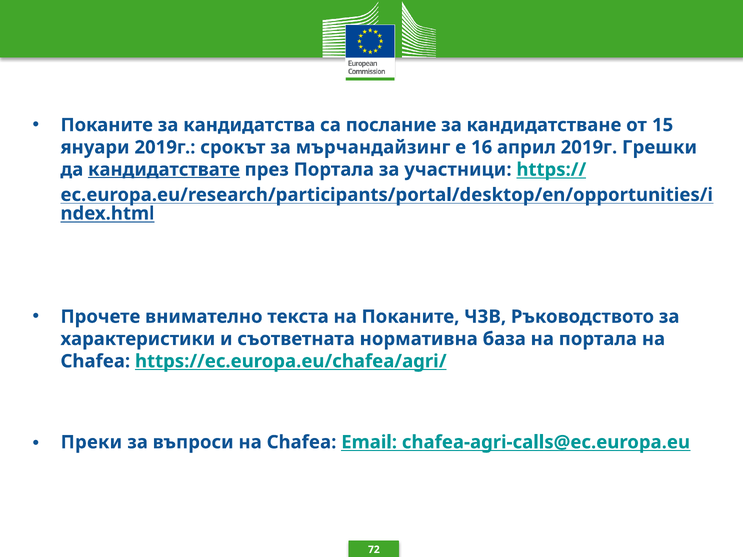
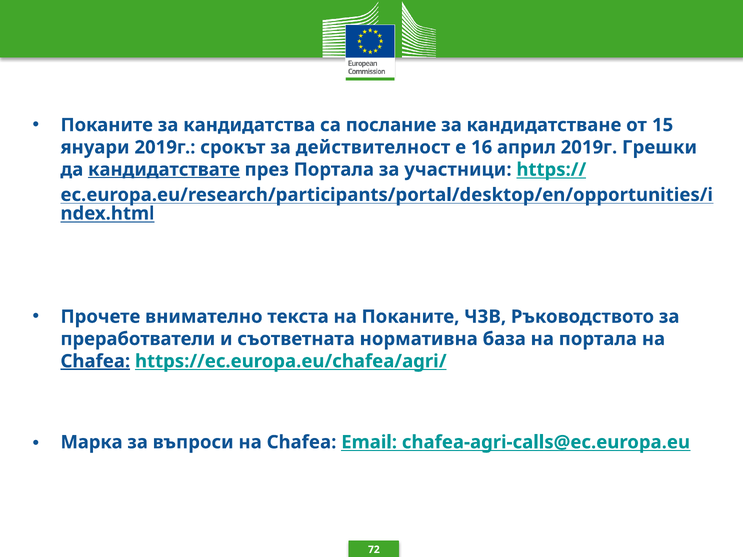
мърчандайзинг: мърчандайзинг -> действителност (373, 147)
характеристики: характеристики -> преработватели (138, 339)
Chafea underline: none -> present (95, 361)
Преки: Преки -> Марка (92, 442)
